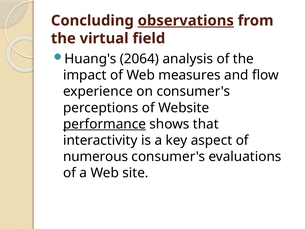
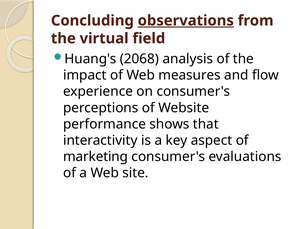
2064: 2064 -> 2068 (139, 59)
performance underline: present -> none (105, 124)
numerous: numerous -> marketing (96, 157)
